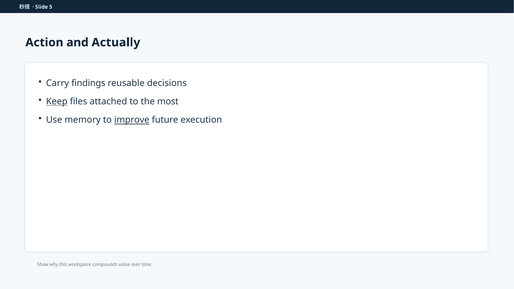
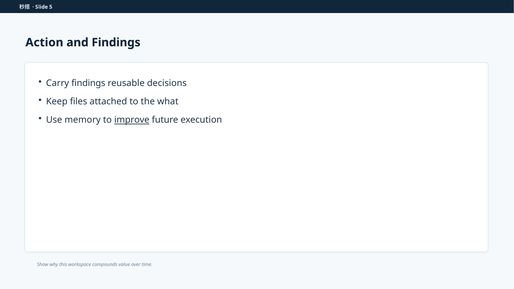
and Actually: Actually -> Findings (116, 42)
Keep underline: present -> none (57, 102)
most: most -> what (168, 102)
